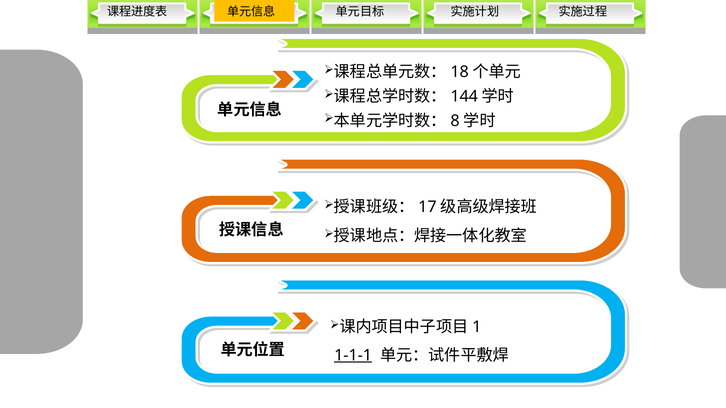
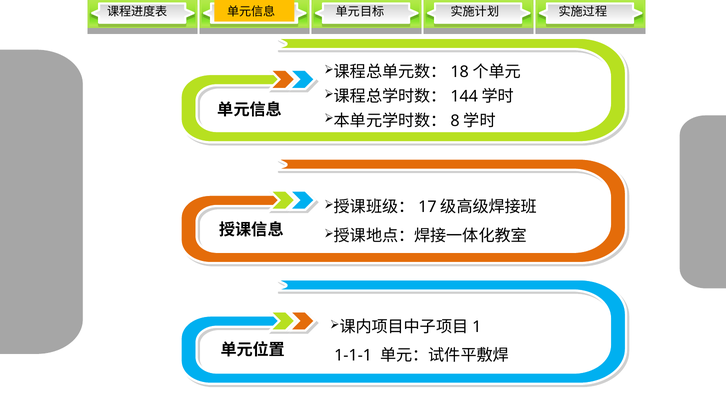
1-1-1 underline: present -> none (353, 356)
